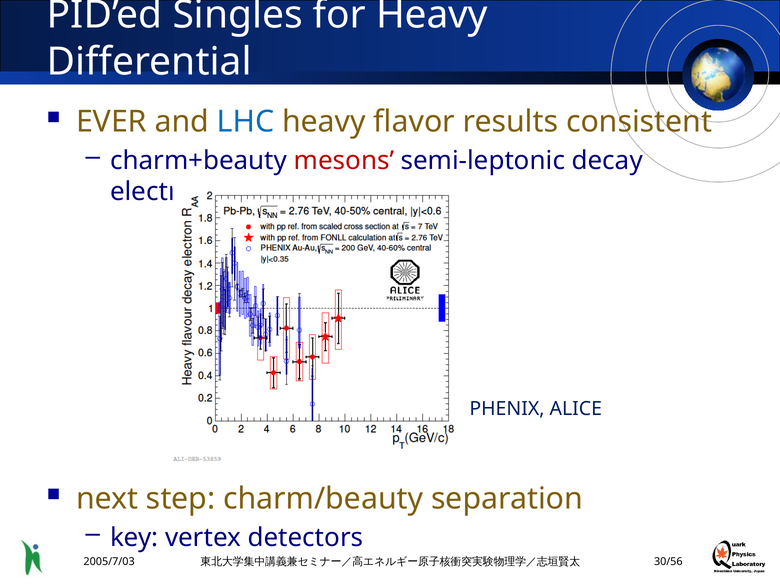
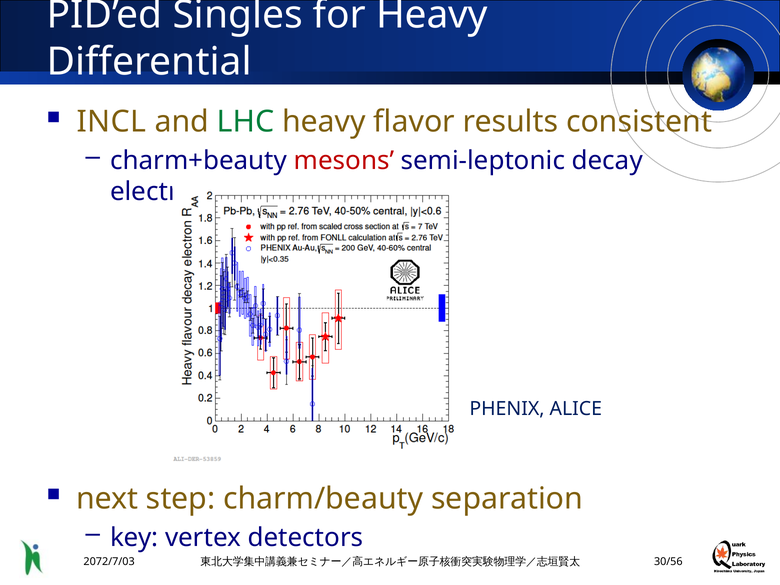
EVER: EVER -> INCL (111, 122)
LHC colour: blue -> green (245, 122)
2005/7/03: 2005/7/03 -> 2072/7/03 (109, 562)
